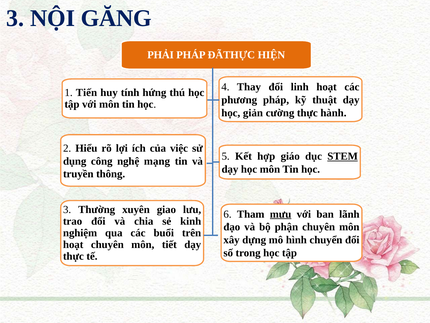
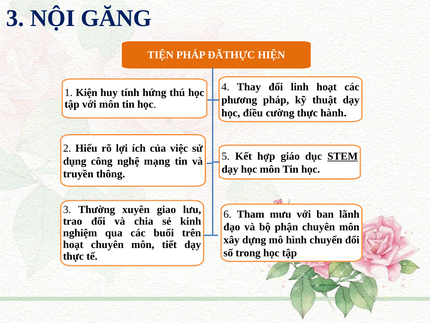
PHẢI: PHẢI -> TIỆN (160, 55)
Tiến: Tiến -> Kiện (87, 92)
giản: giản -> điều (253, 113)
mưu underline: present -> none (281, 214)
